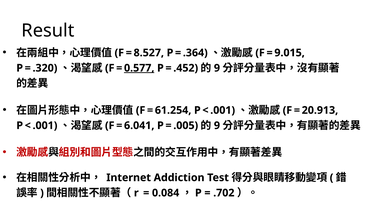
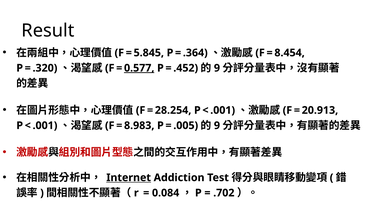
8.527: 8.527 -> 5.845 (149, 53)
9.015: 9.015 -> 8.454 (290, 53)
61.254: 61.254 -> 28.254 (173, 110)
6.041: 6.041 -> 8.983 (139, 125)
Internet underline: none -> present (129, 177)
